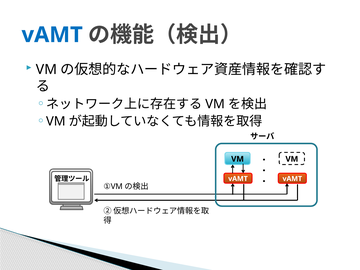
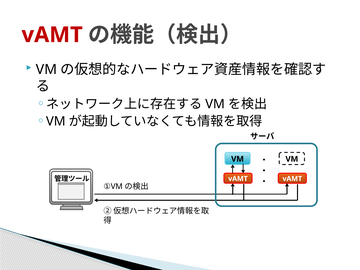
vAMT colour: blue -> red (52, 35)
